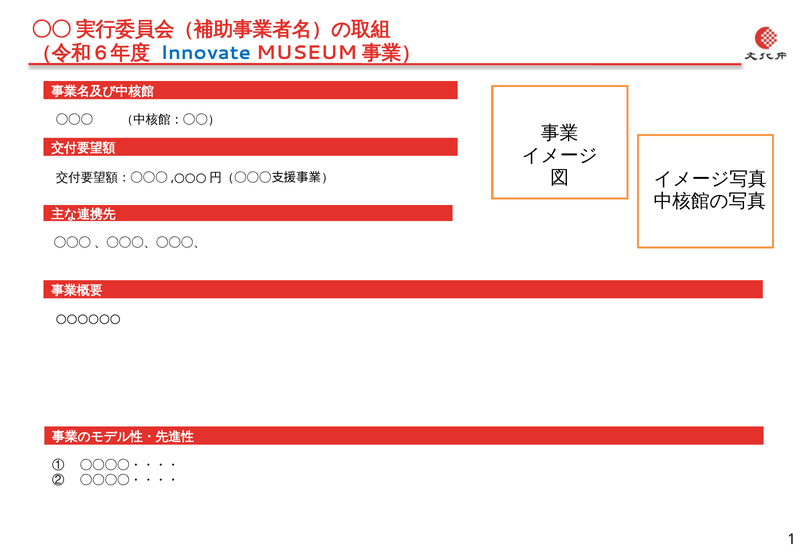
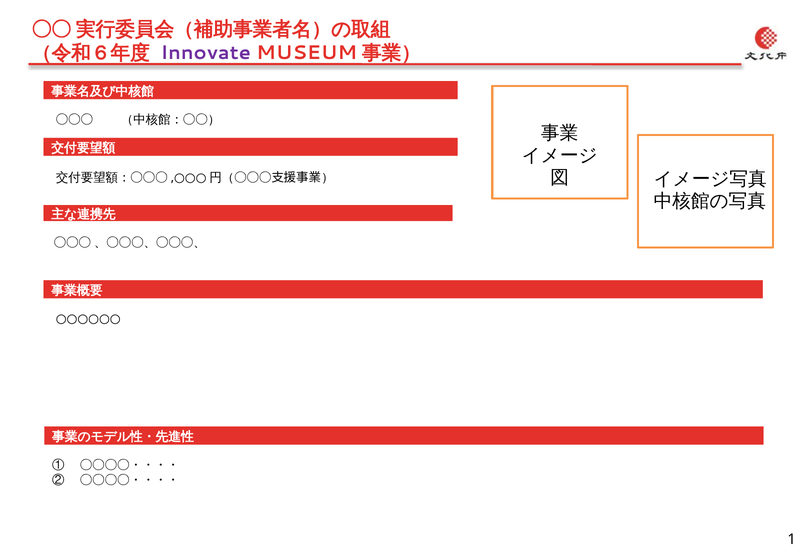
Innovate colour: blue -> purple (206, 53)
